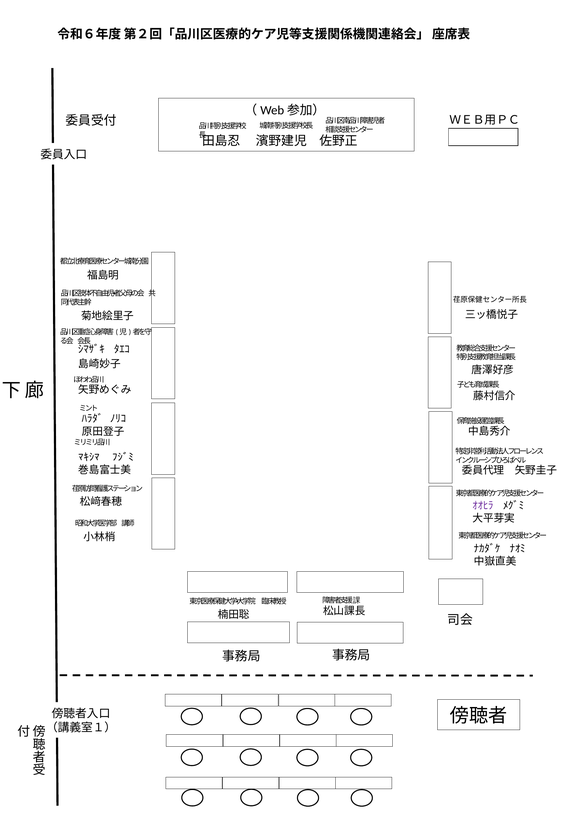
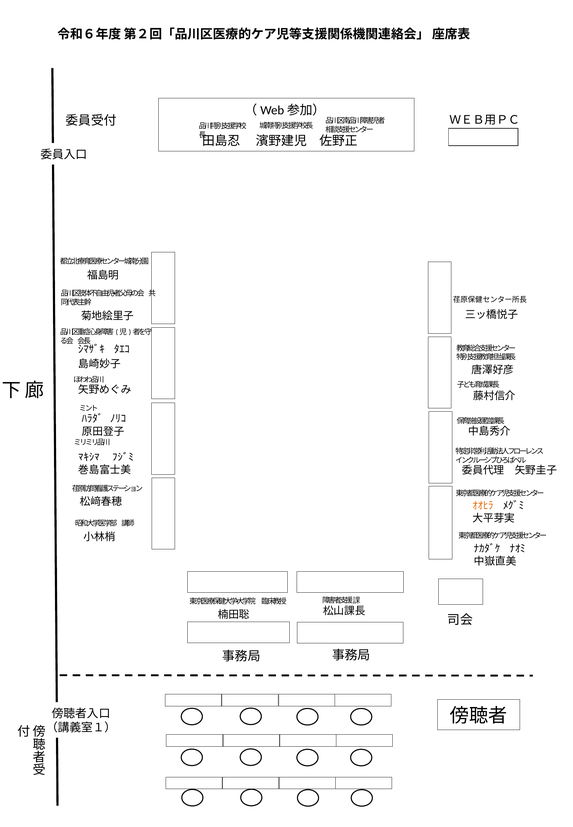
ｵｵﾋﾗ colour: purple -> orange (483, 506)
